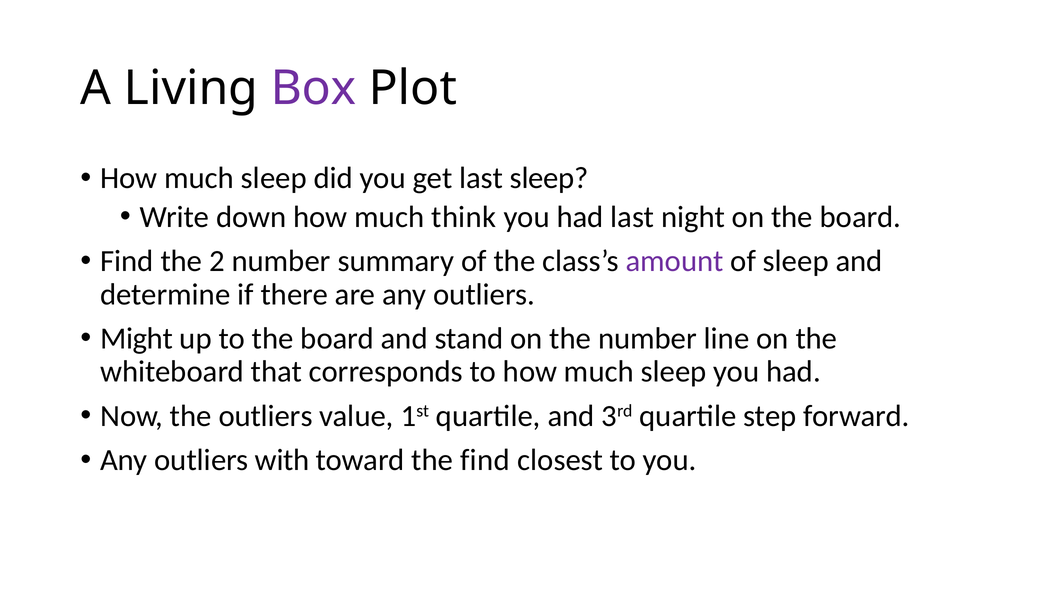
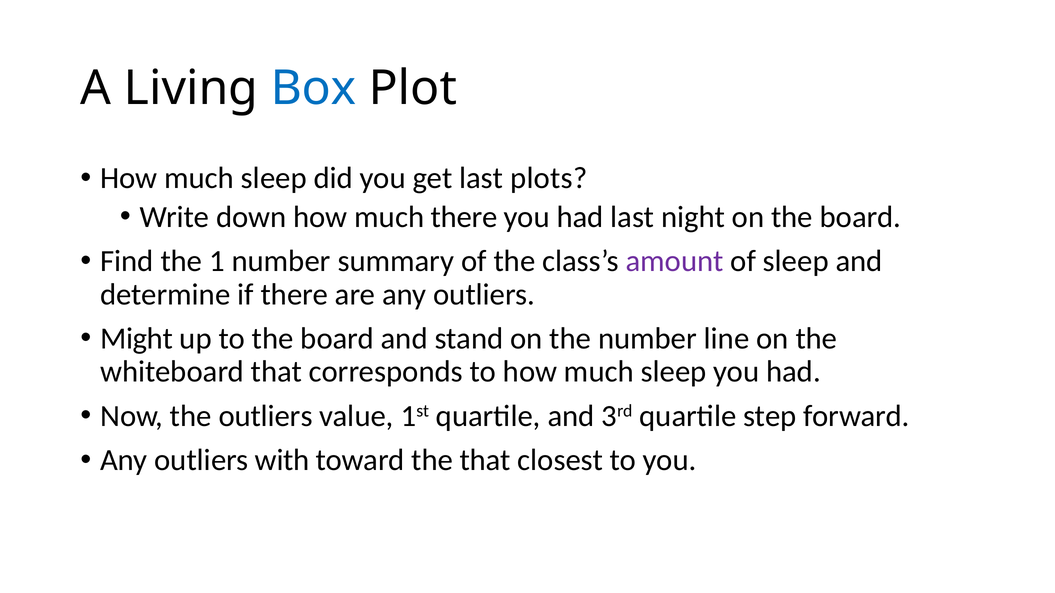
Box colour: purple -> blue (314, 89)
last sleep: sleep -> plots (549, 178)
much think: think -> there (464, 217)
2: 2 -> 1 (217, 261)
the find: find -> that (485, 461)
